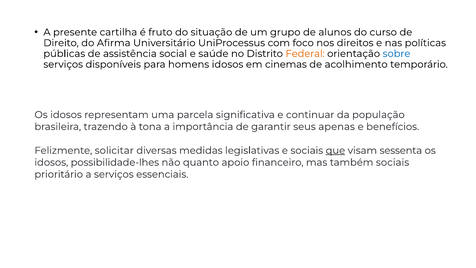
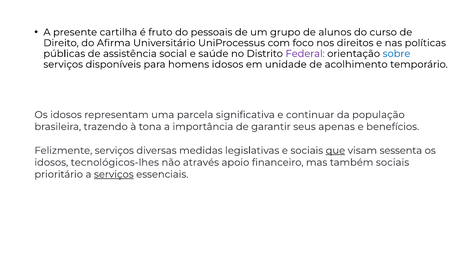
situação: situação -> pessoais (211, 32)
Federal colour: orange -> purple (305, 54)
cinemas: cinemas -> unidade (286, 64)
Felizmente solicitar: solicitar -> serviços (114, 150)
possibilidade-lhes: possibilidade-lhes -> tecnológicos-lhes (115, 162)
quanto: quanto -> através (201, 162)
serviços underline: none -> present (114, 174)
